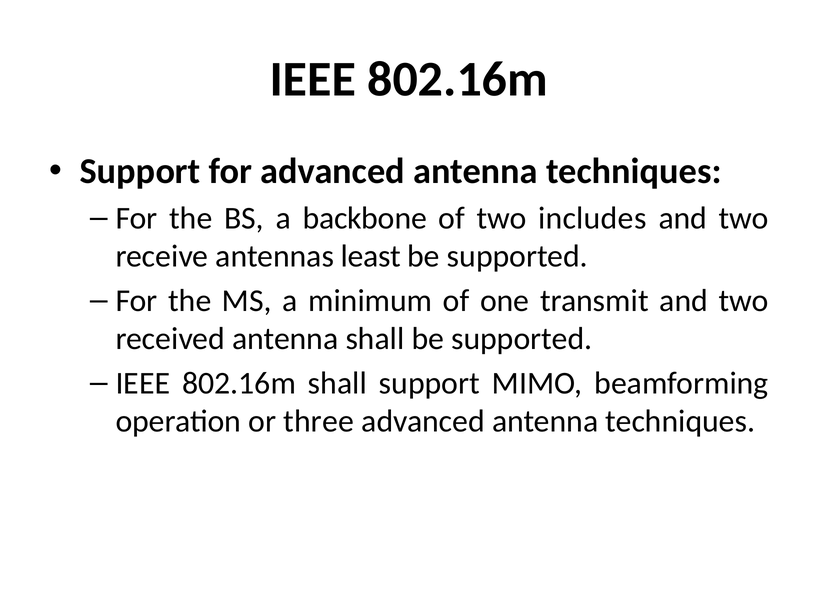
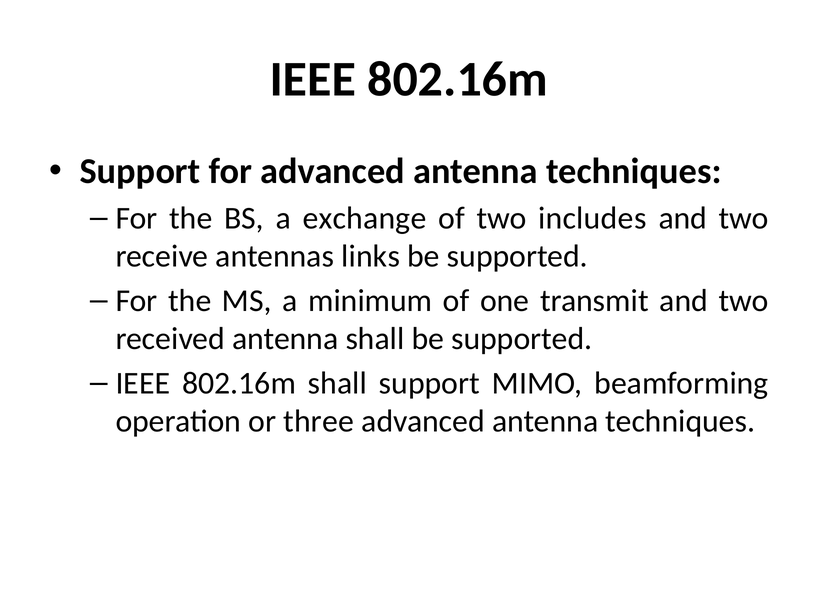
backbone: backbone -> exchange (364, 219)
least: least -> links (371, 257)
